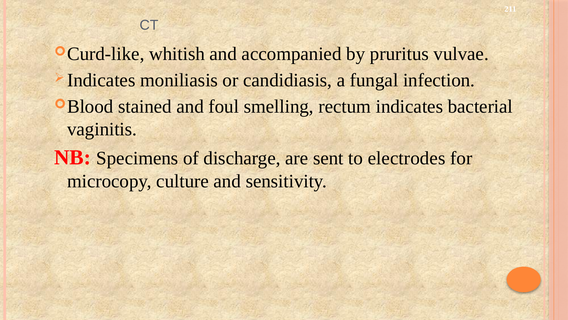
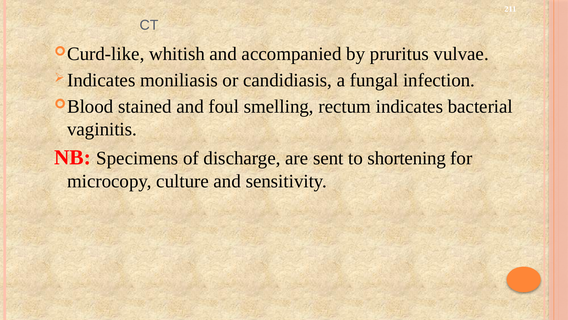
electrodes: electrodes -> shortening (407, 158)
